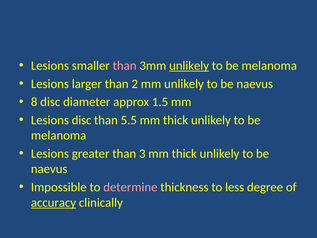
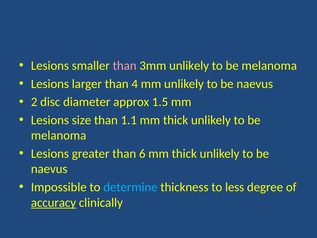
unlikely underline: present -> none (189, 66)
2: 2 -> 4 (135, 84)
8: 8 -> 2 (34, 102)
Lesions disc: disc -> size (82, 120)
5.5: 5.5 -> 1.1 (129, 120)
3: 3 -> 6 (142, 154)
determine colour: pink -> light blue (130, 187)
